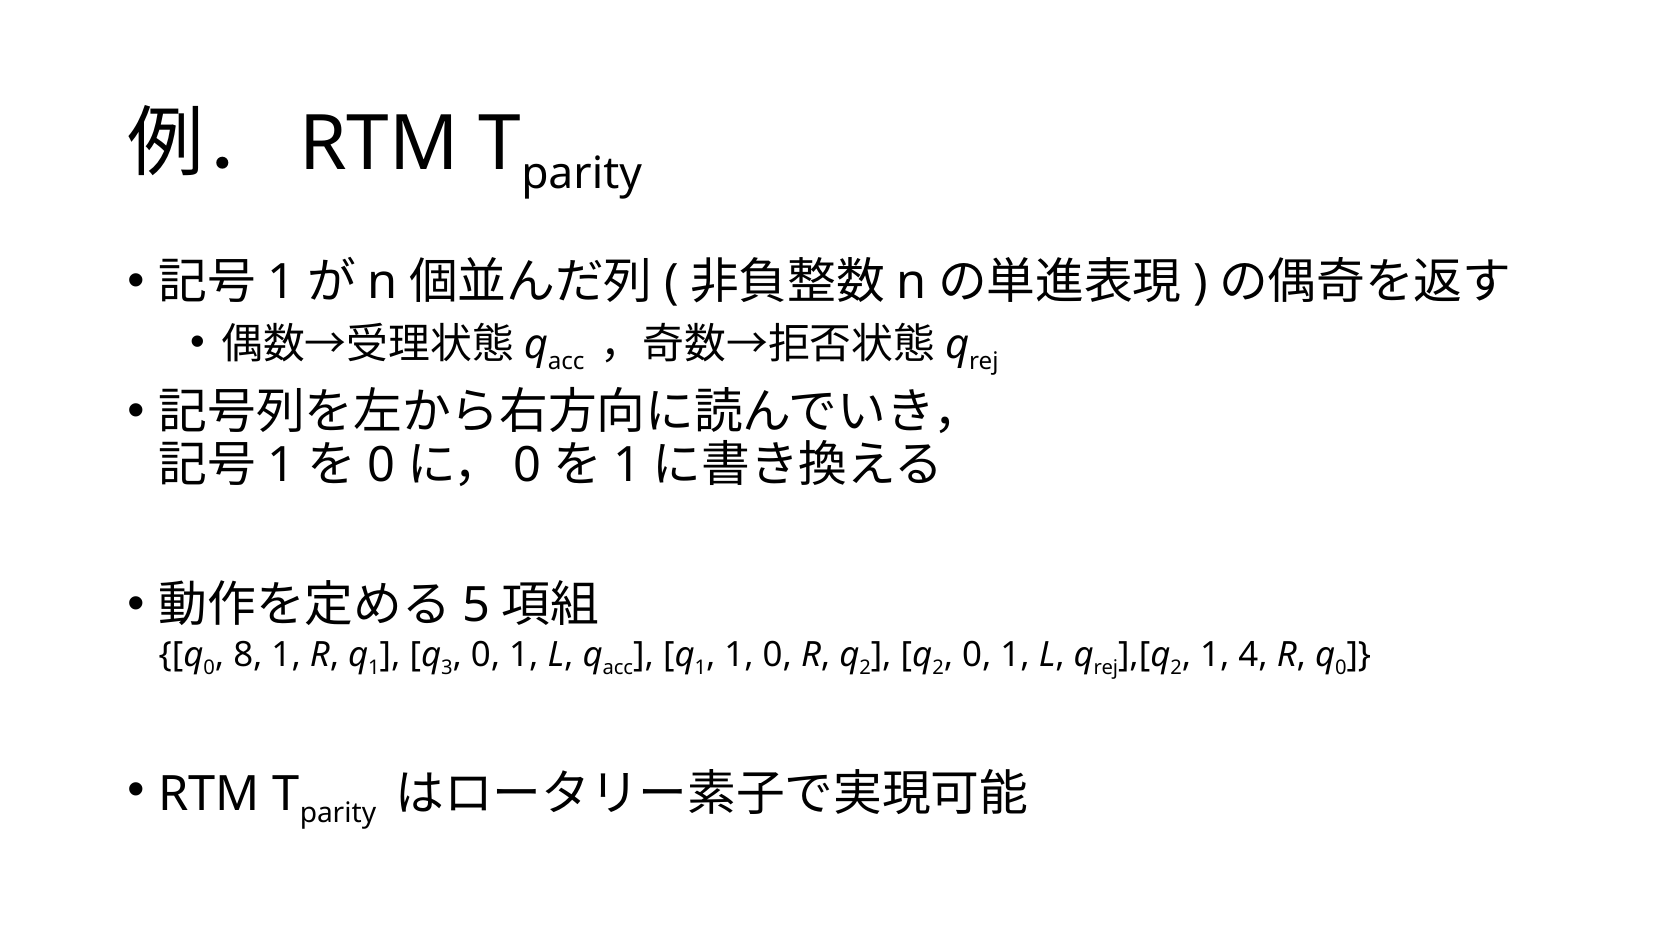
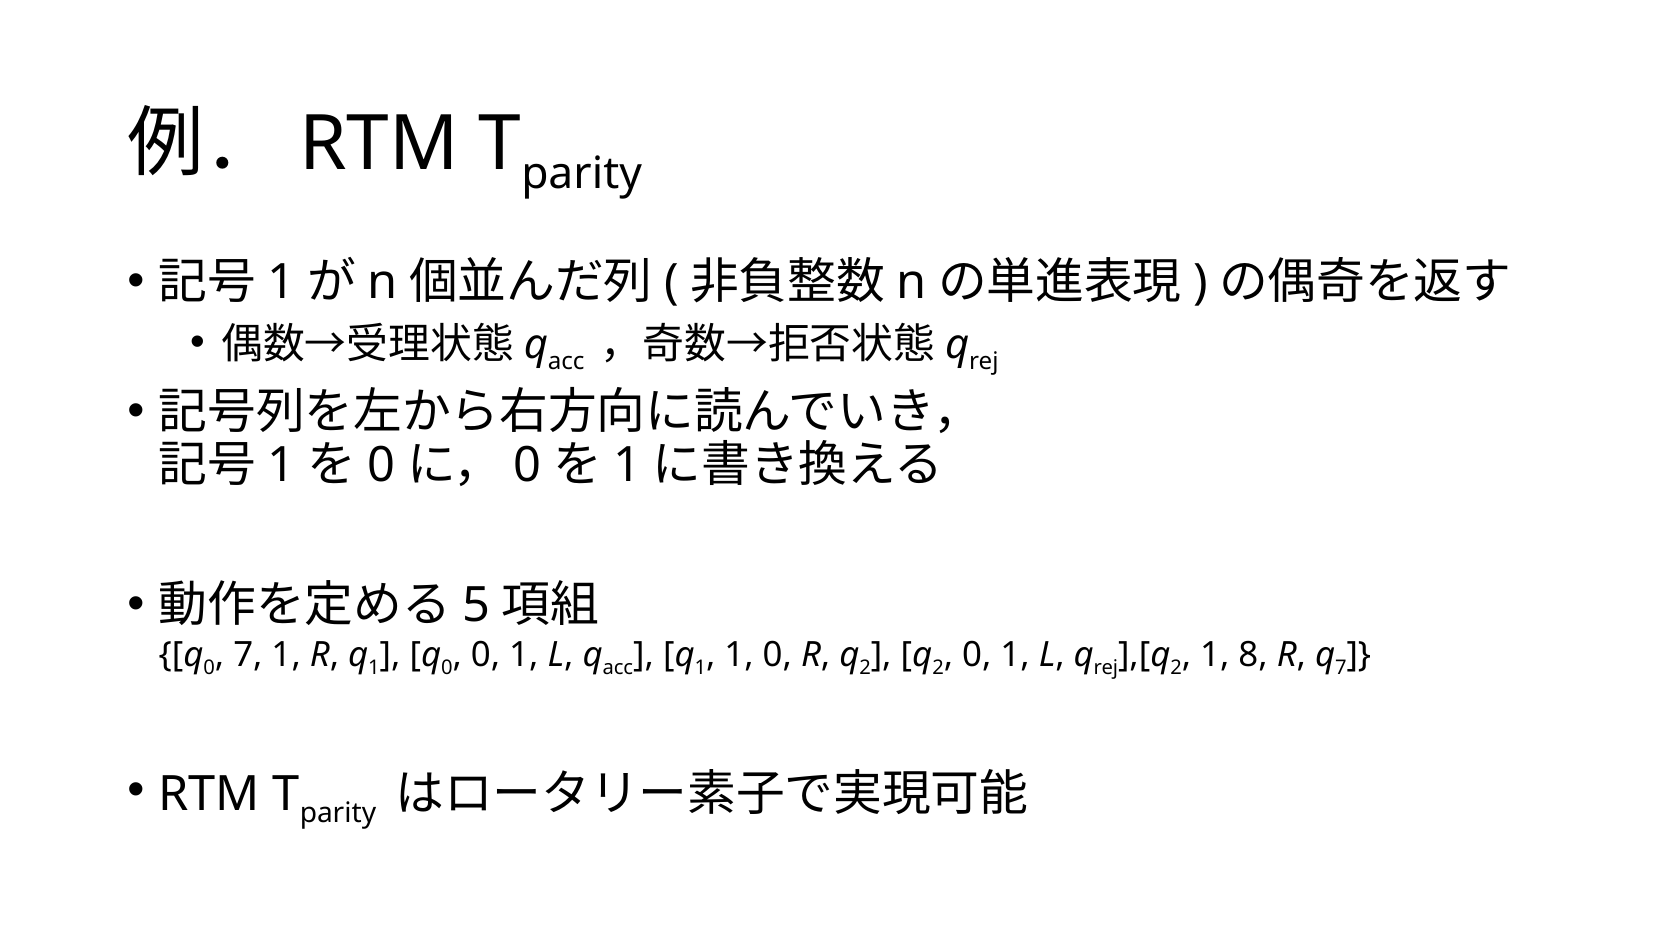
8: 8 -> 7 (248, 655)
3: 3 -> 0 (447, 668)
4: 4 -> 8 (1253, 655)
0: 0 -> 7 (1341, 668)
